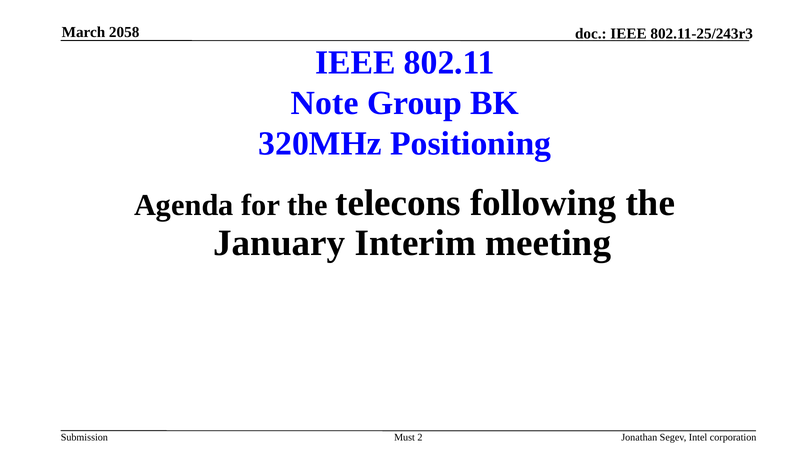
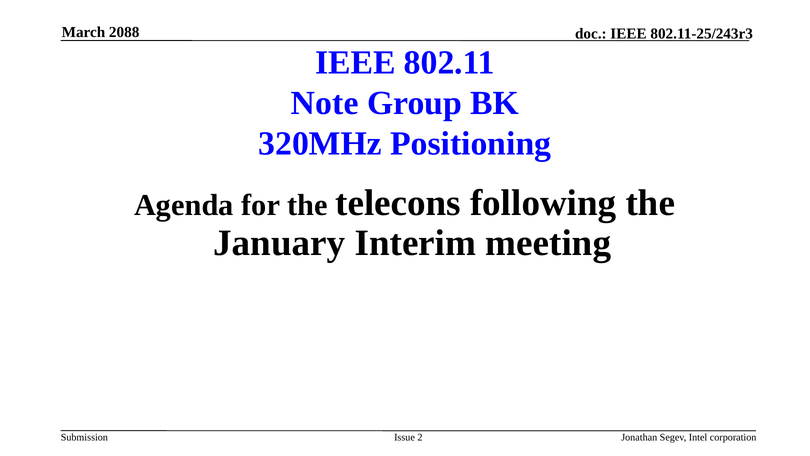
2058: 2058 -> 2088 (124, 32)
Must: Must -> Issue (405, 437)
